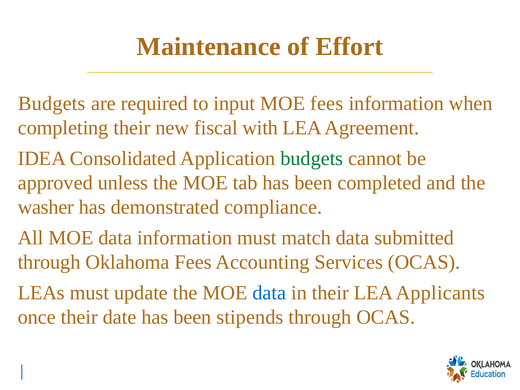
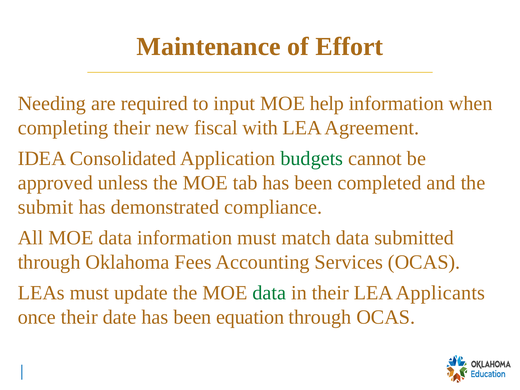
Budgets: Budgets -> Needing (52, 103)
MOE fees: fees -> help (327, 103)
washer: washer -> submit (46, 207)
data colour: blue -> green (269, 293)
stipends: stipends -> equation (250, 317)
